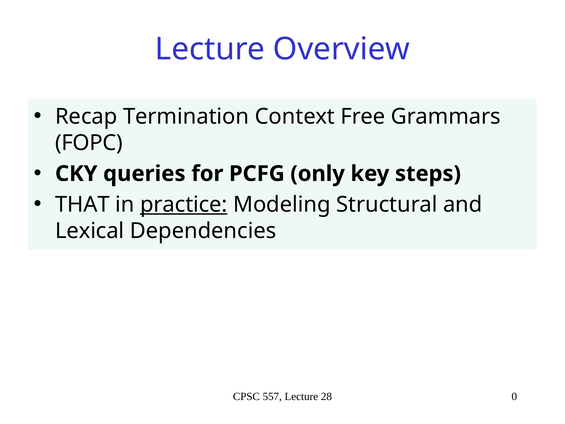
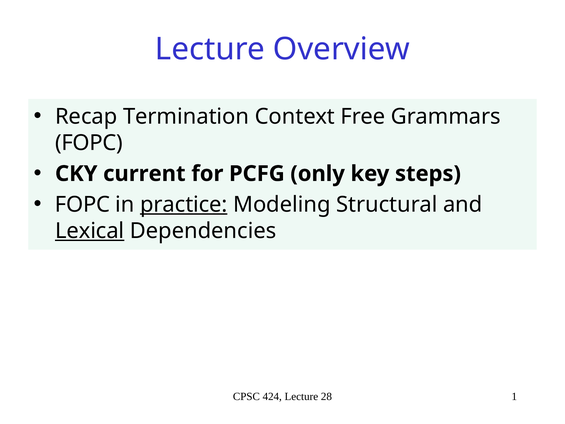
queries: queries -> current (144, 174)
THAT: THAT -> FOPC (82, 204)
Lexical underline: none -> present (90, 231)
557: 557 -> 424 (272, 396)
0: 0 -> 1 (514, 396)
